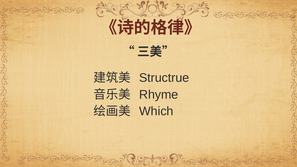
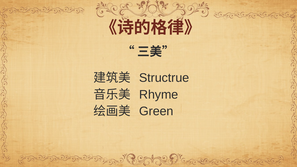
Which: Which -> Green (156, 111)
